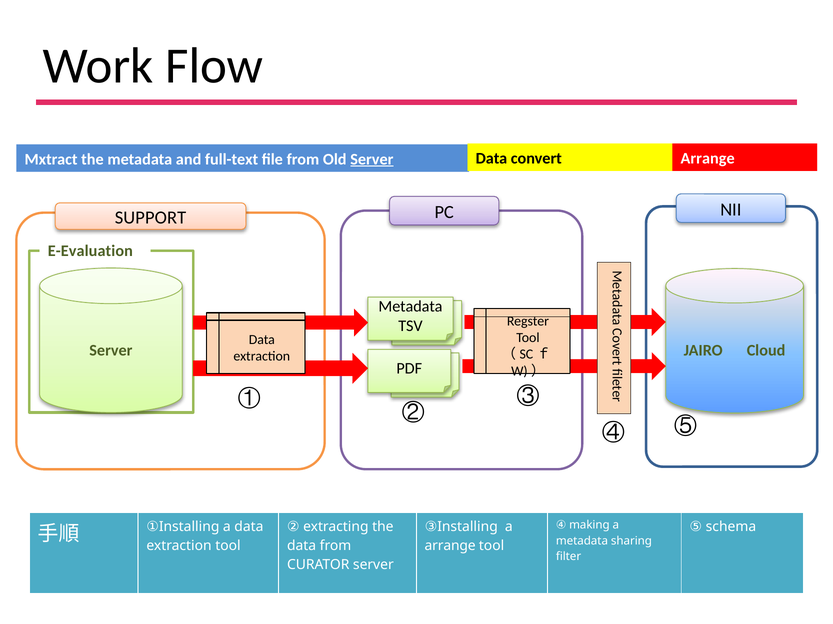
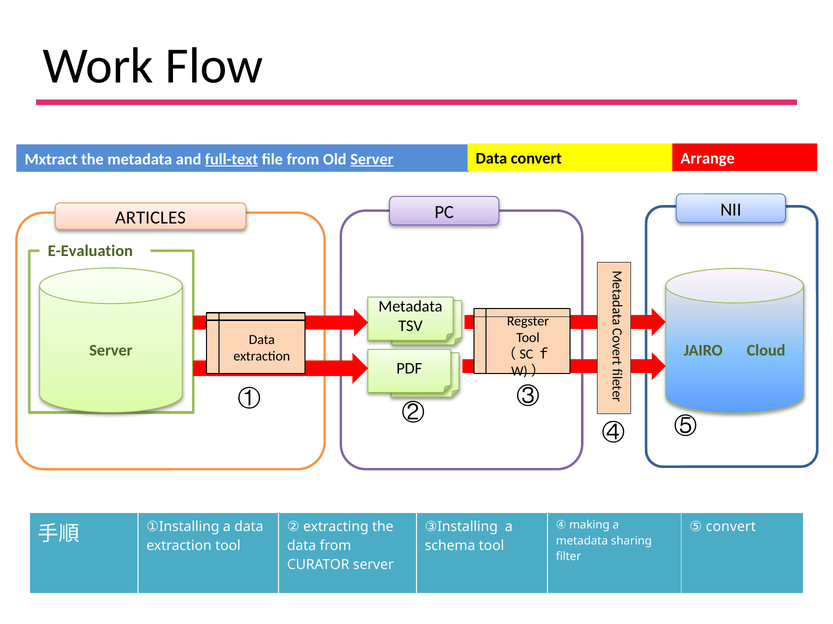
full-text underline: none -> present (232, 159)
SUPPORT: SUPPORT -> ARTICLES (150, 218)
⑤ schema: schema -> convert (731, 527)
arrange: arrange -> schema (450, 546)
